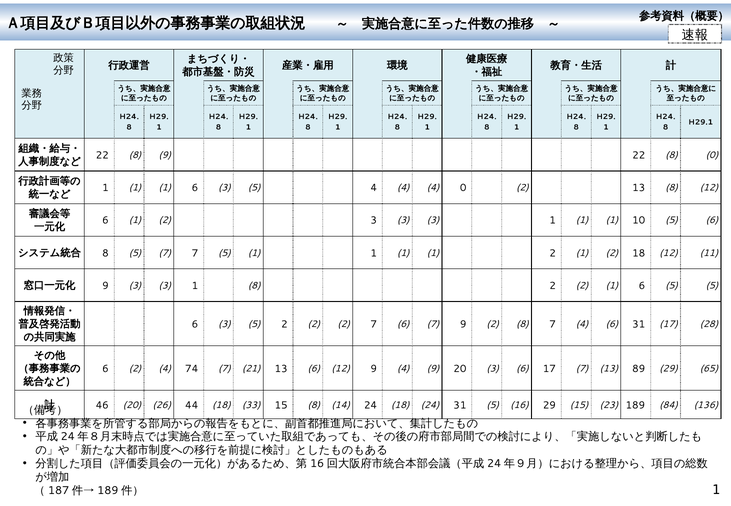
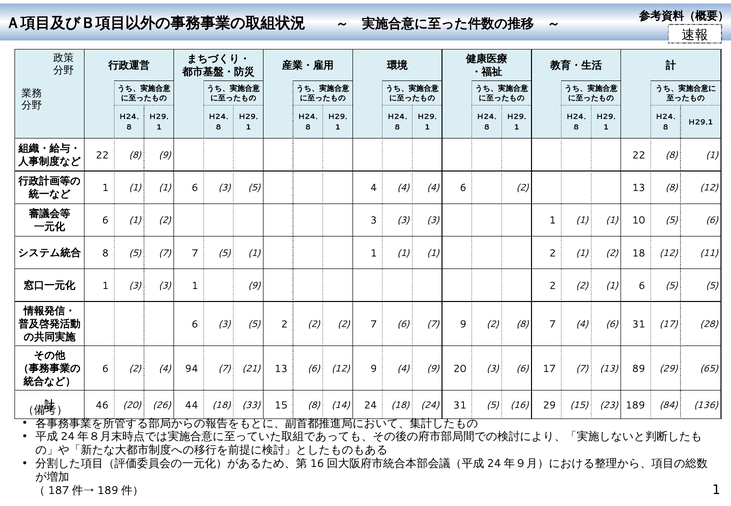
8 0: 0 -> 1 (712, 155)
4 4 0: 0 -> 6 (463, 188)
9: 9 -> 1 (105, 286)
1 8: 8 -> 9 (254, 286)
74: 74 -> 94 (192, 369)
